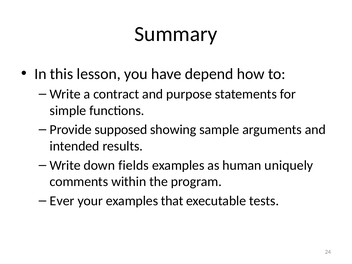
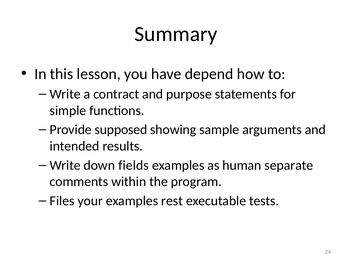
uniquely: uniquely -> separate (289, 165)
Ever: Ever -> Files (62, 201)
that: that -> rest (172, 201)
